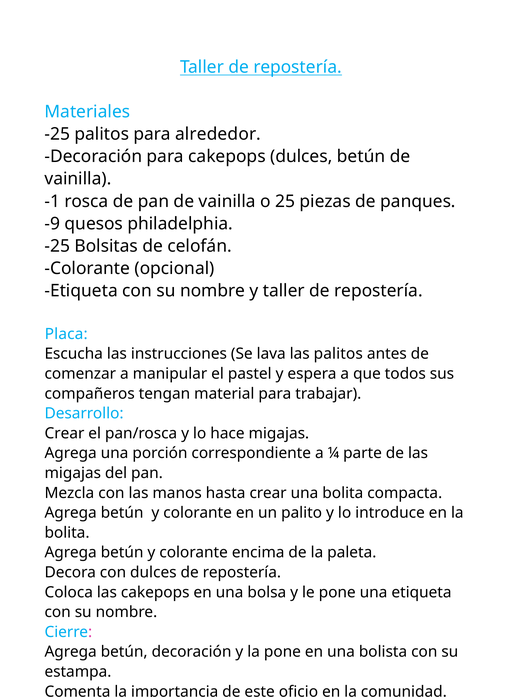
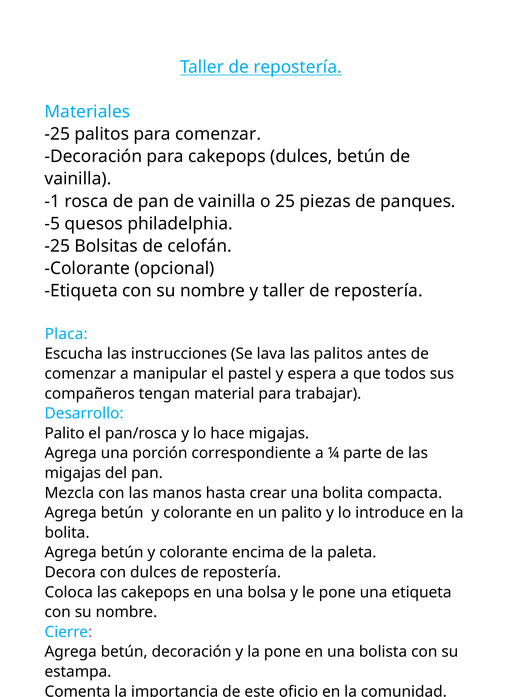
para alrededor: alrededor -> comenzar (218, 134)
-9: -9 -> -5 (52, 223)
Crear: Crear -> Palito (65, 433)
